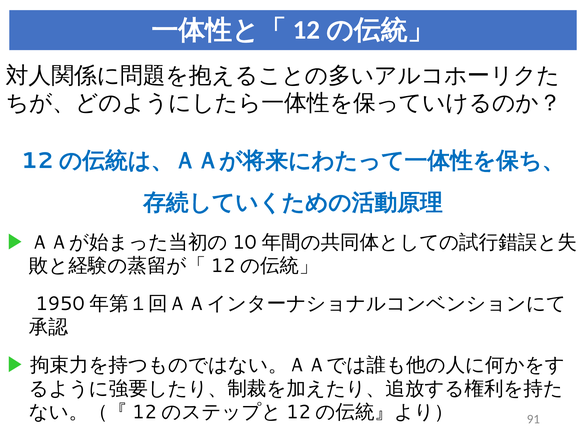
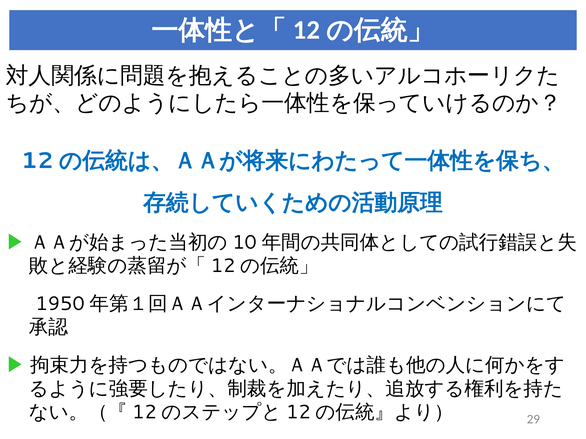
91: 91 -> 29 (533, 420)
